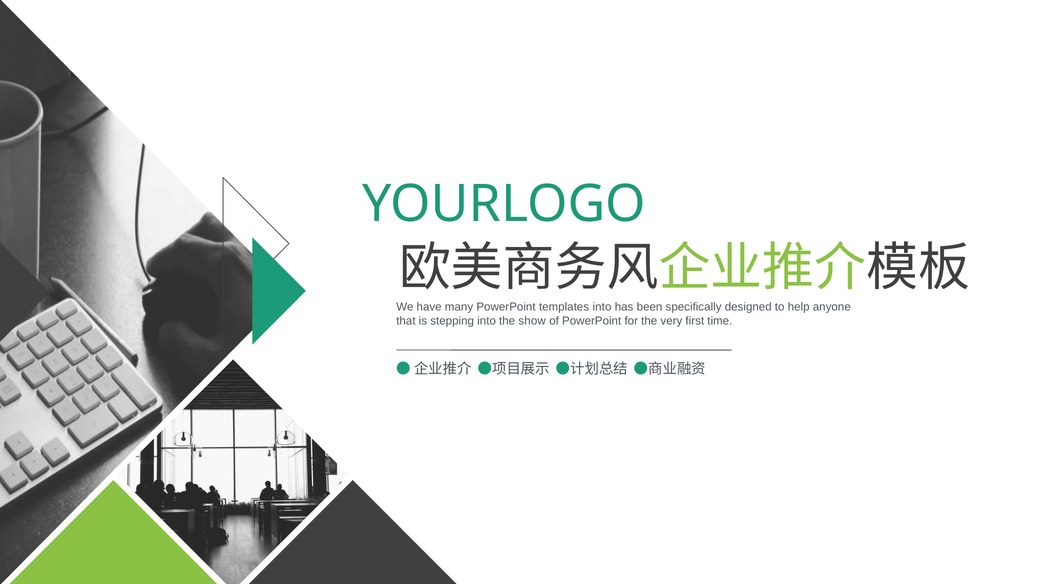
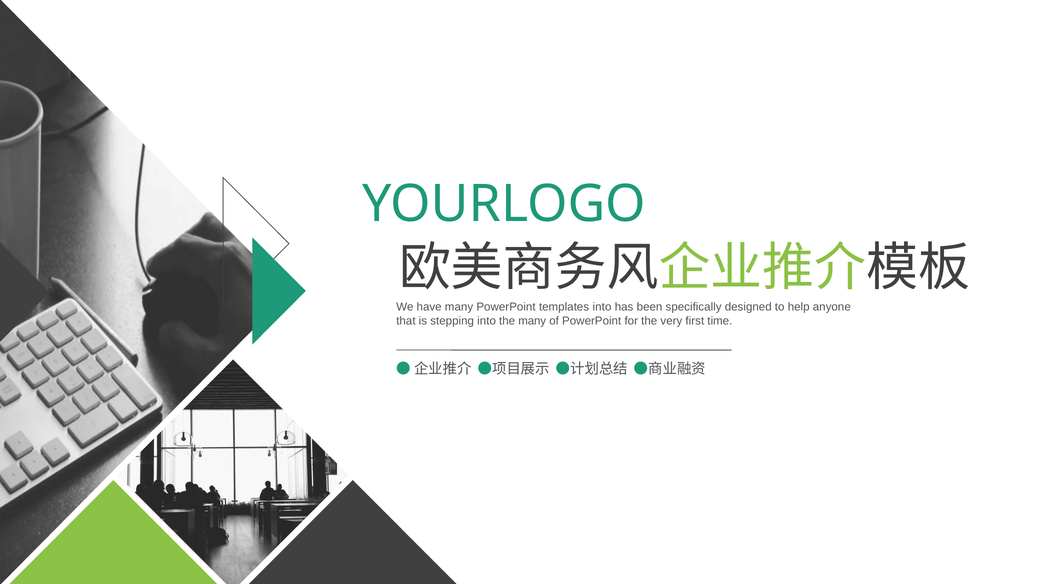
the show: show -> many (532, 321)
